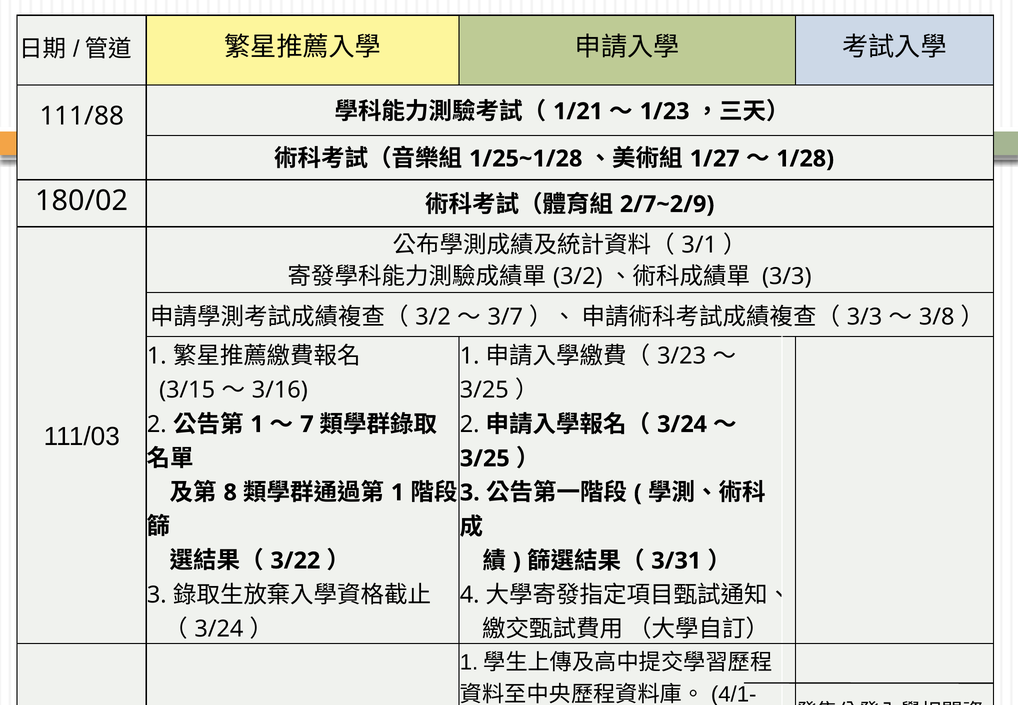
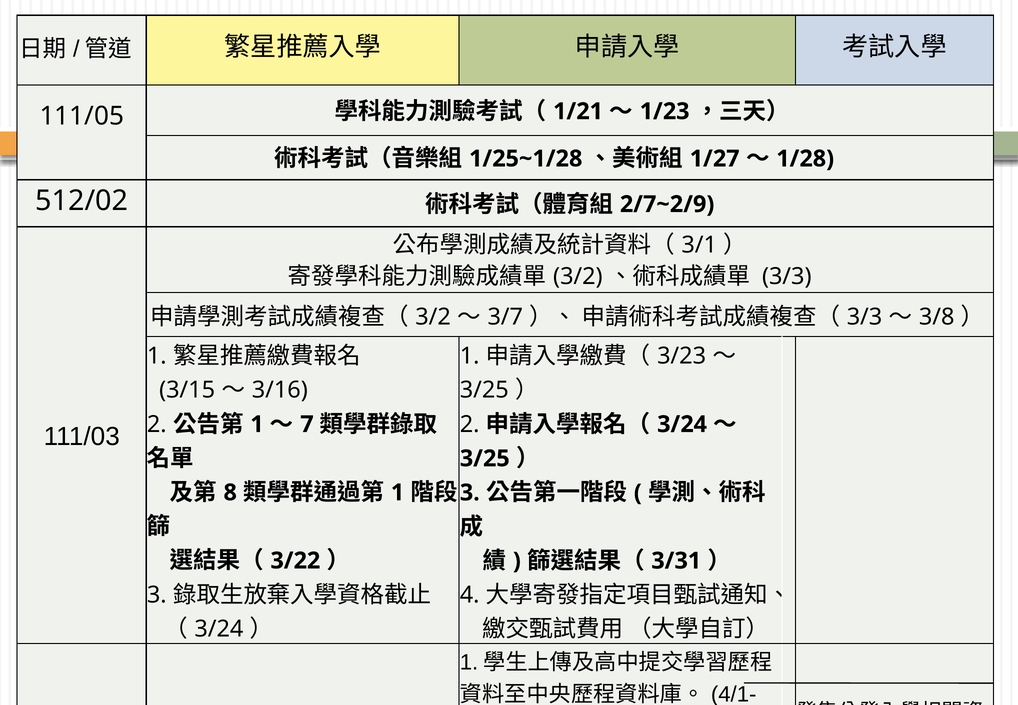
111/88: 111/88 -> 111/05 (82, 116)
180/02: 180/02 -> 512/02 (82, 201)
